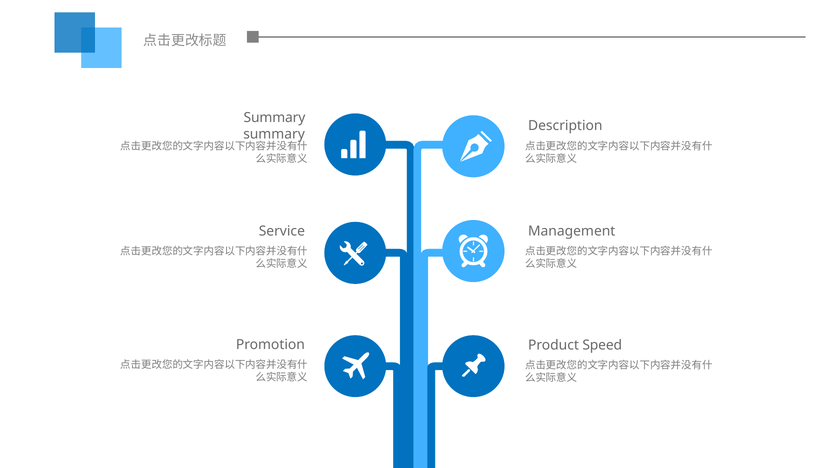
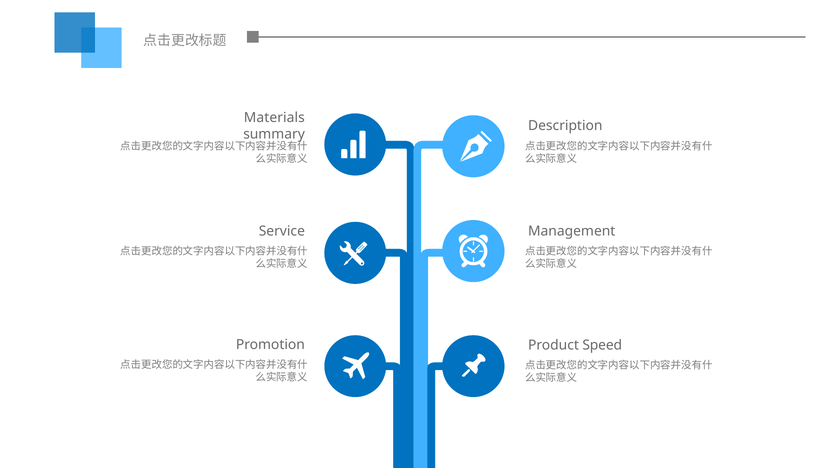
Summary: Summary -> Materials (274, 118)
